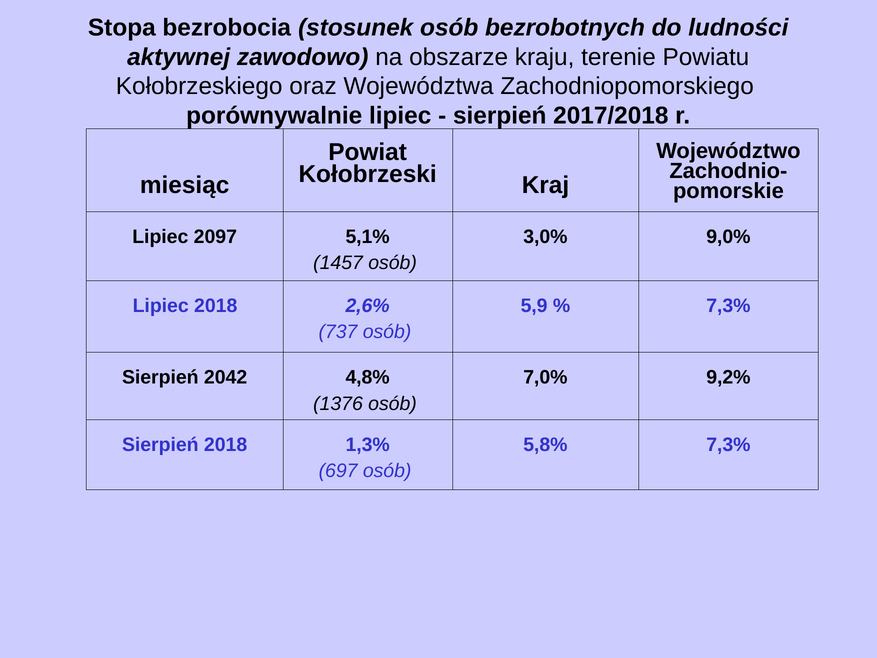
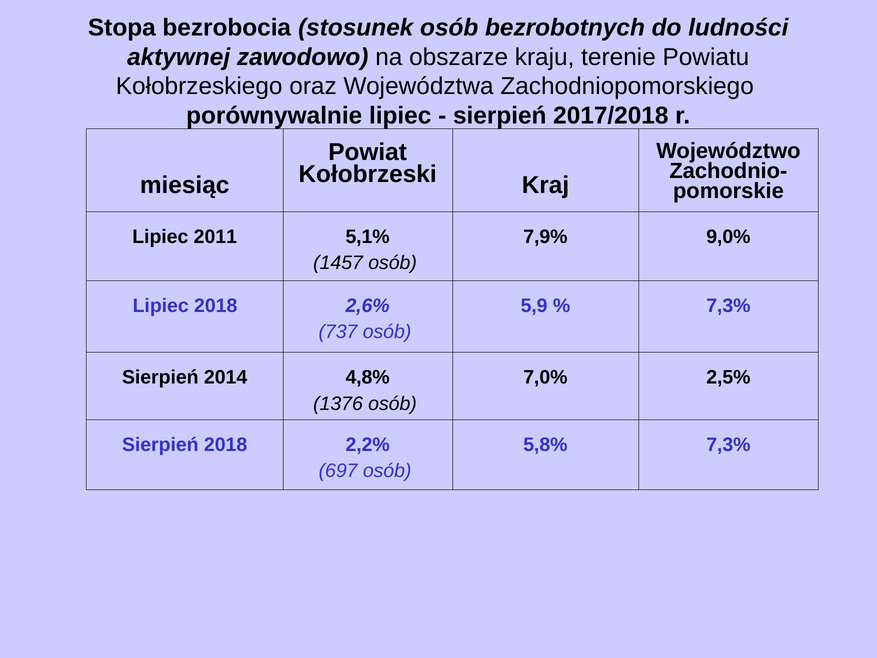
2097: 2097 -> 2011 (215, 237)
3,0%: 3,0% -> 7,9% (545, 237)
2042: 2042 -> 2014 (226, 377)
9,2%: 9,2% -> 2,5% (728, 377)
1,3%: 1,3% -> 2,2% (368, 445)
